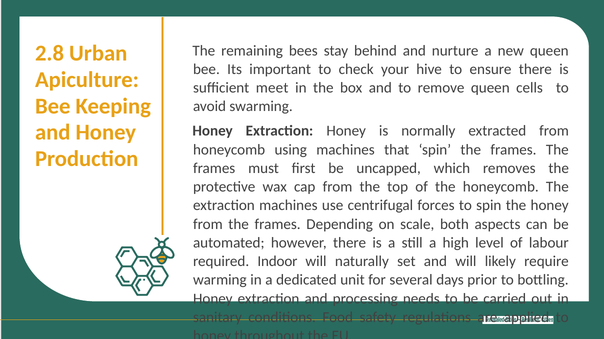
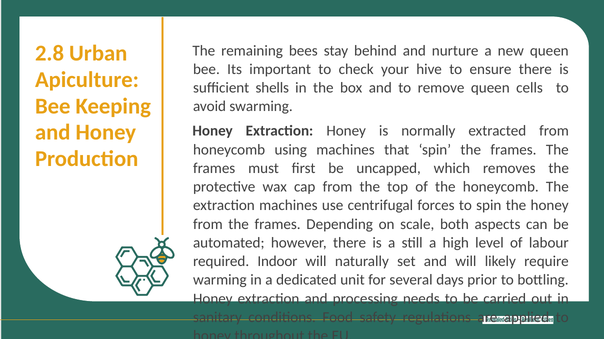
meet: meet -> shells (272, 88)
